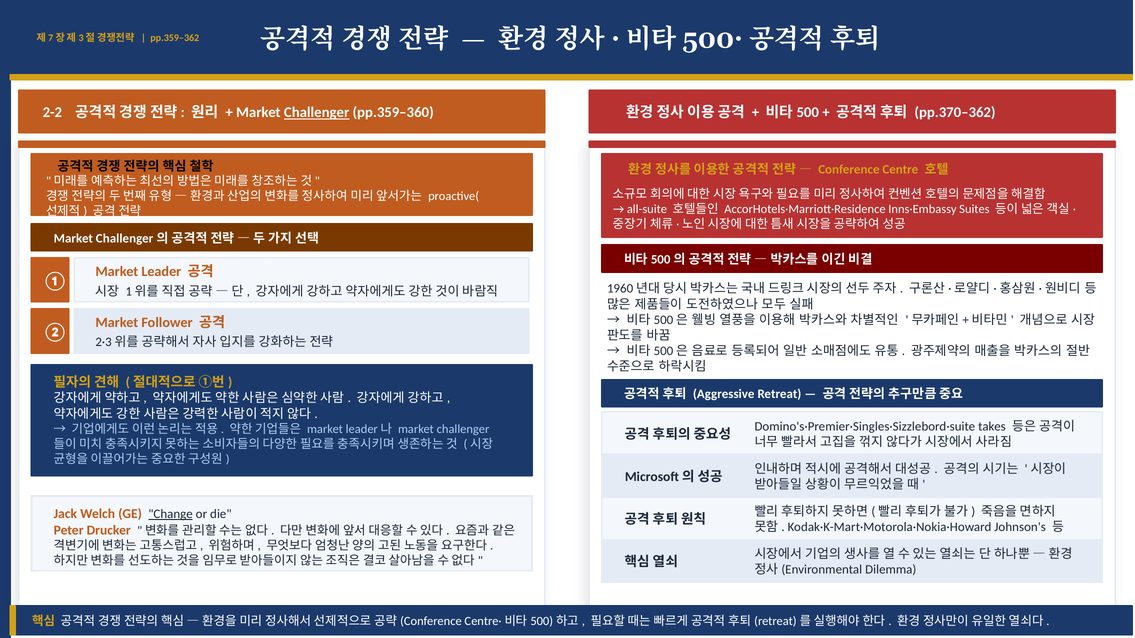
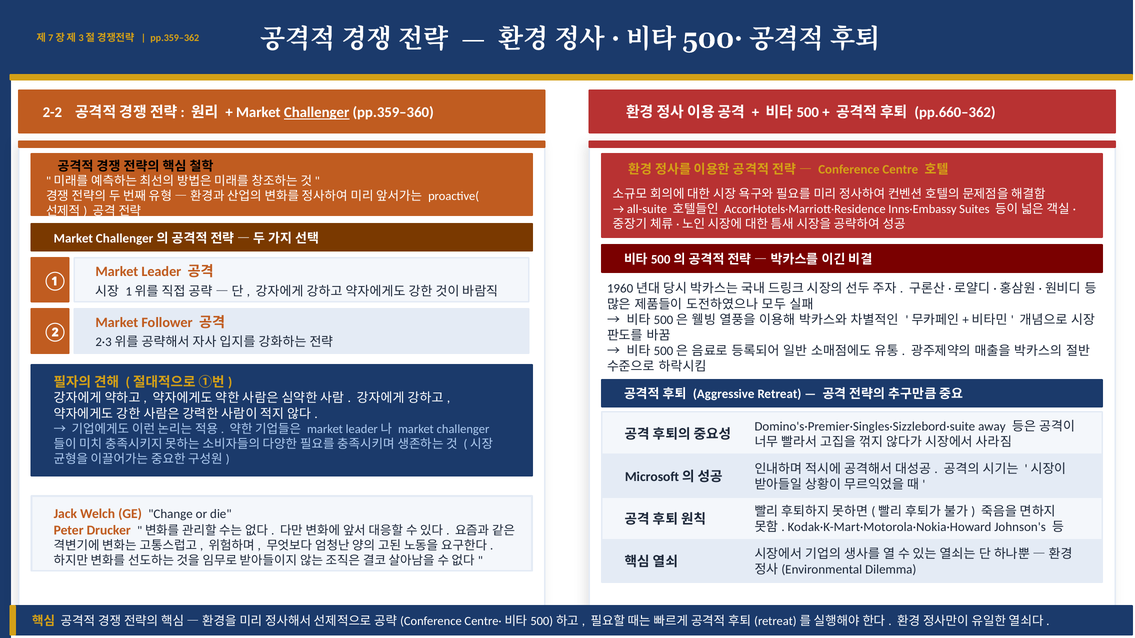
pp.370–362: pp.370–362 -> pp.660–362 (955, 113)
takes: takes -> away (992, 427)
Change underline: present -> none (170, 514)
